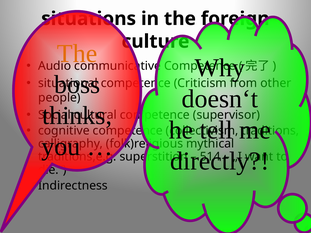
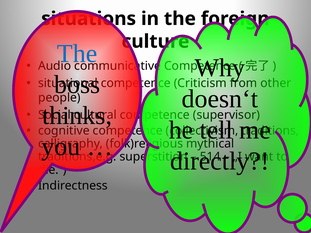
The colour: orange -> blue (77, 54)
